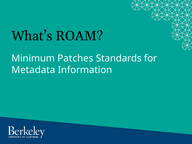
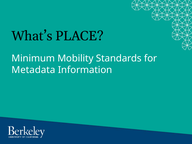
ROAM: ROAM -> PLACE (79, 36)
Patches: Patches -> Mobility (75, 58)
